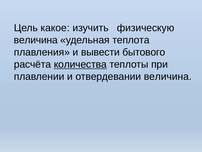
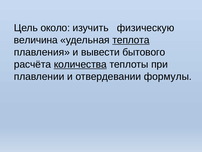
какое: какое -> около (55, 28)
теплота underline: none -> present (131, 40)
отвердевании величина: величина -> формулы (168, 76)
